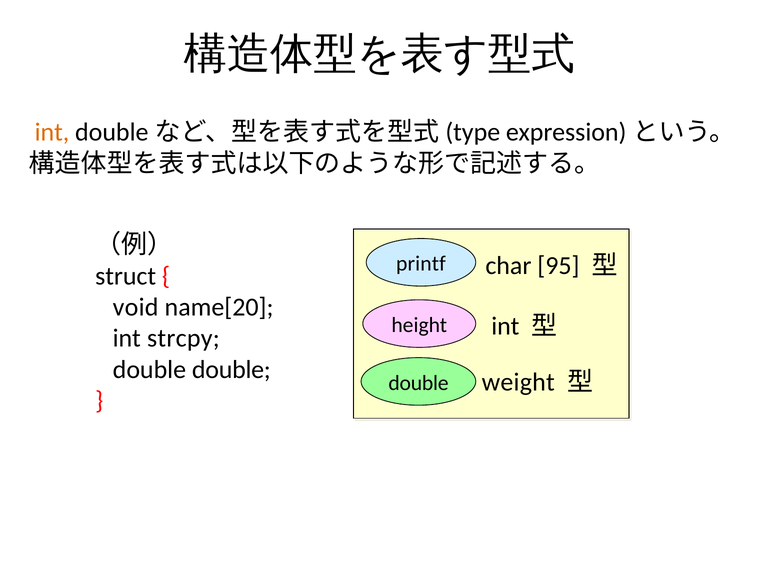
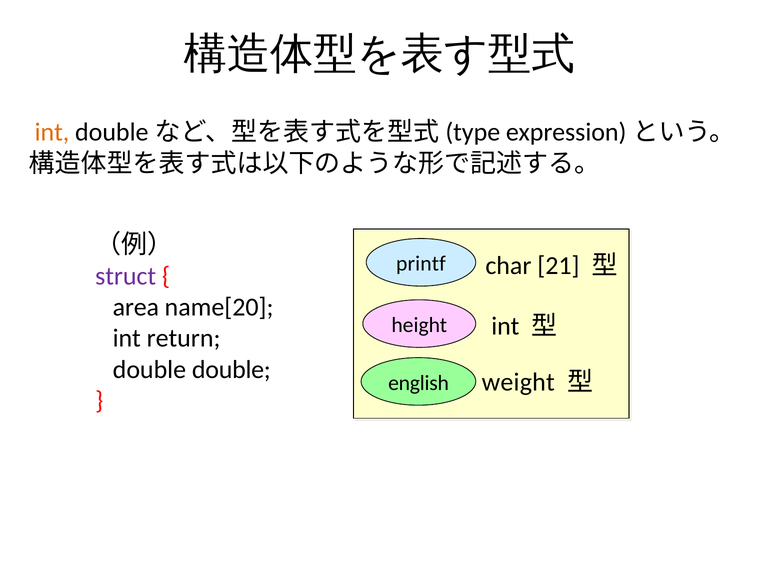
95: 95 -> 21 (558, 266)
struct colour: black -> purple (126, 276)
void: void -> area (136, 307)
strcpy: strcpy -> return (184, 338)
double: double -> english (419, 383)
